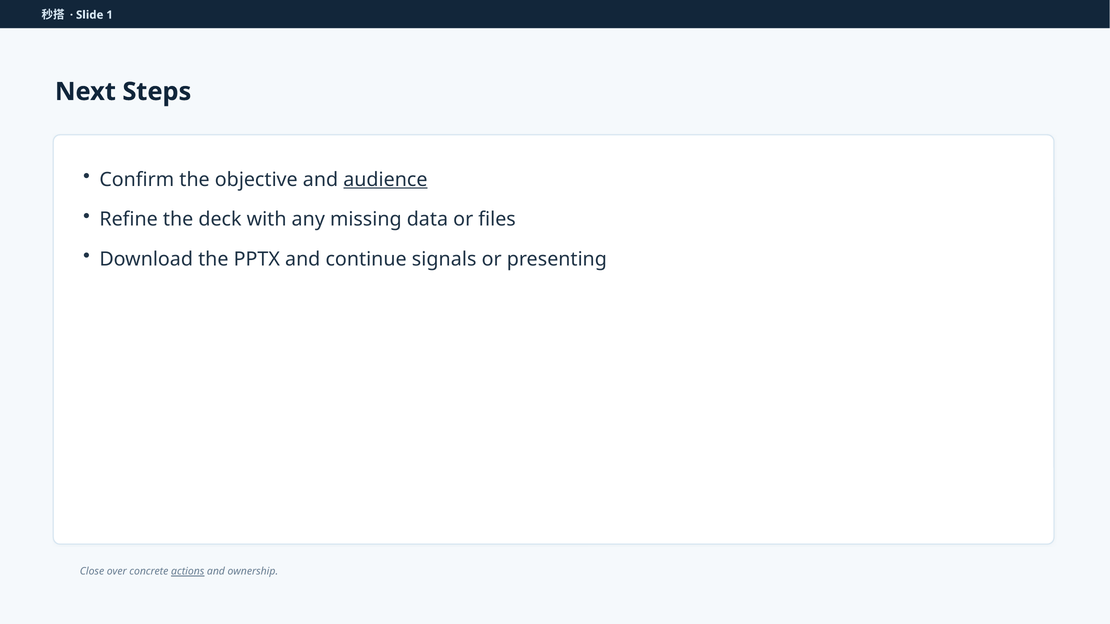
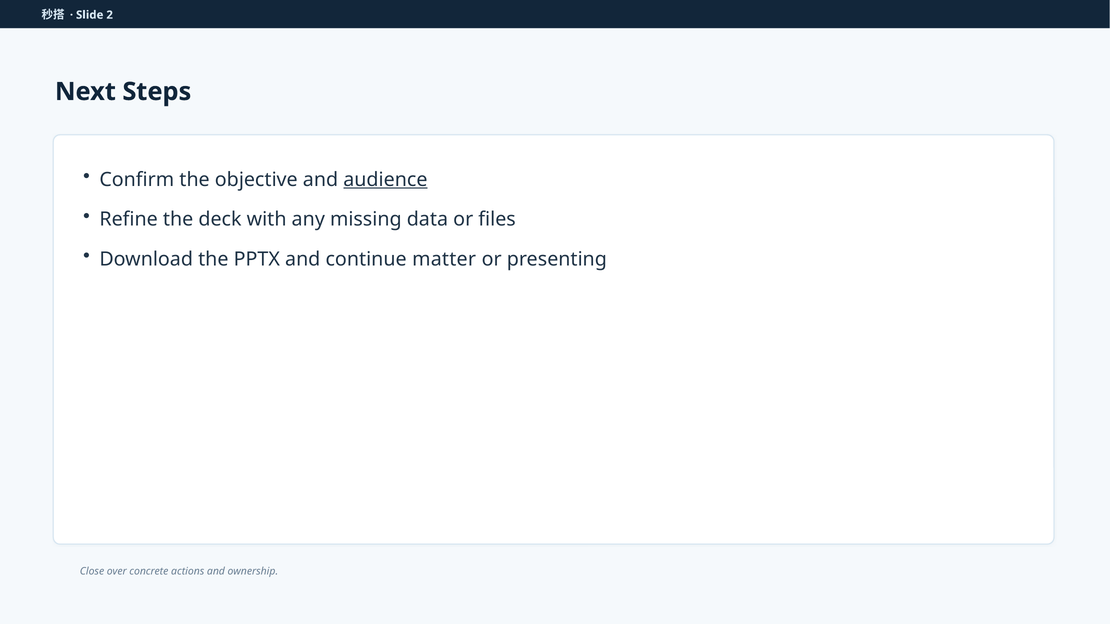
1: 1 -> 2 (110, 15)
signals: signals -> matter (444, 259)
actions underline: present -> none (188, 572)
